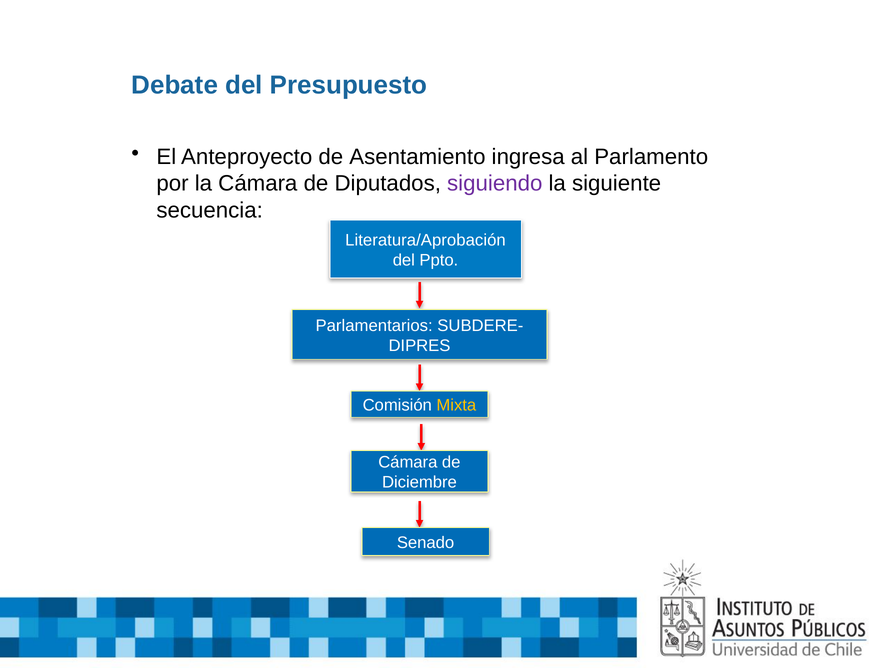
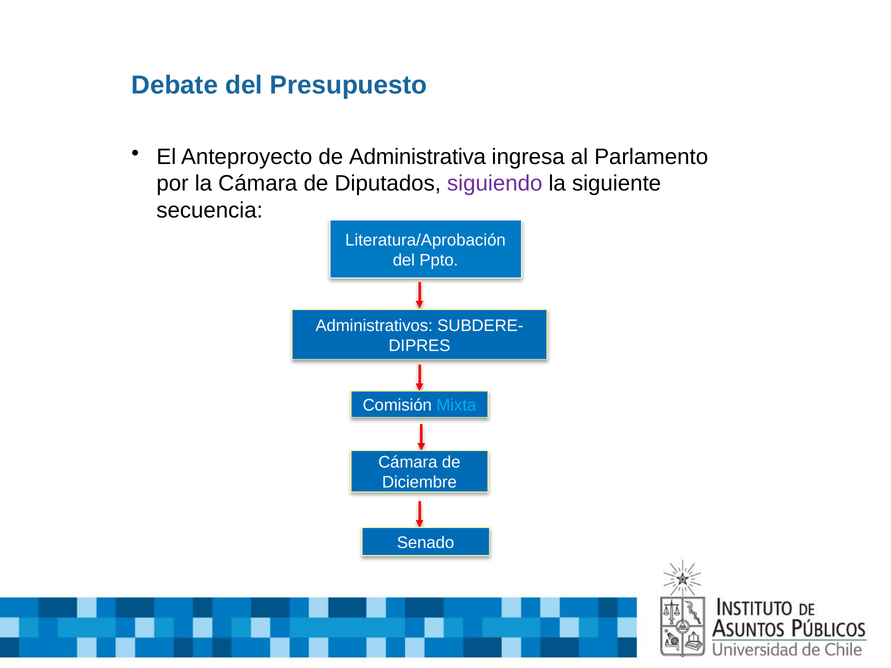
Asentamiento: Asentamiento -> Administrativa (418, 157)
Parlamentarios: Parlamentarios -> Administrativos (374, 326)
Mixta colour: yellow -> light blue (456, 405)
